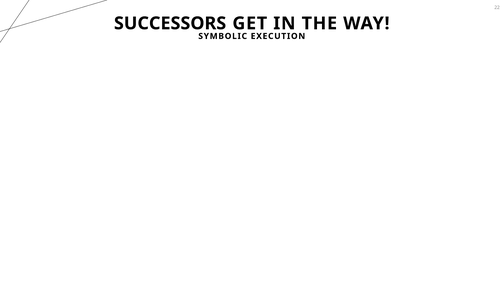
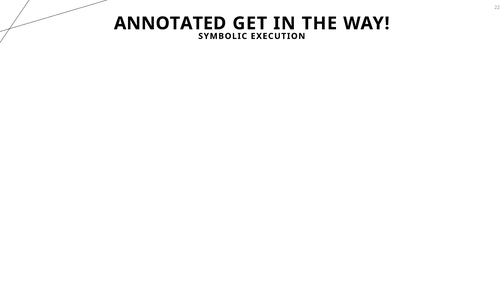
SUCCESSORS: SUCCESSORS -> ANNOTATED (170, 23)
